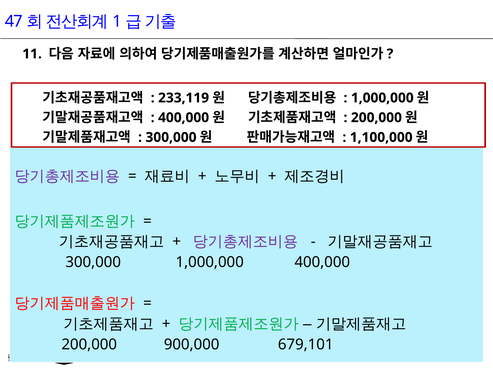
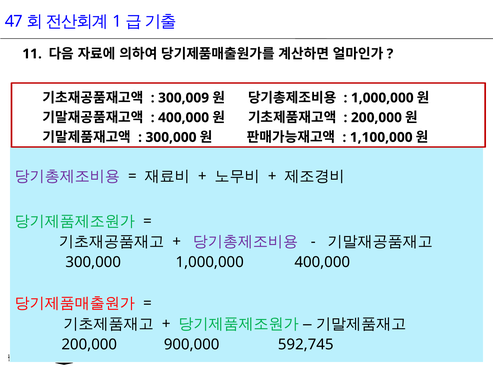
233,119: 233,119 -> 300,009 (184, 98)
679,101: 679,101 -> 592,745 (306, 344)
